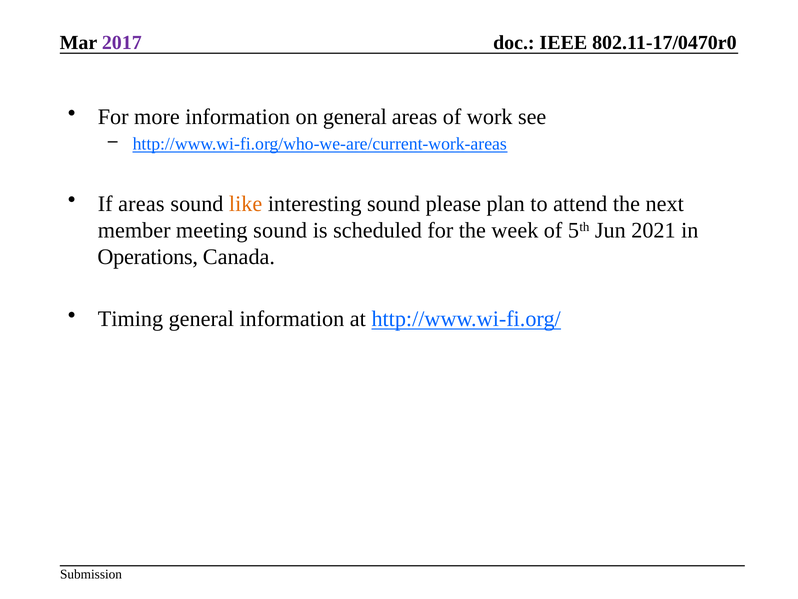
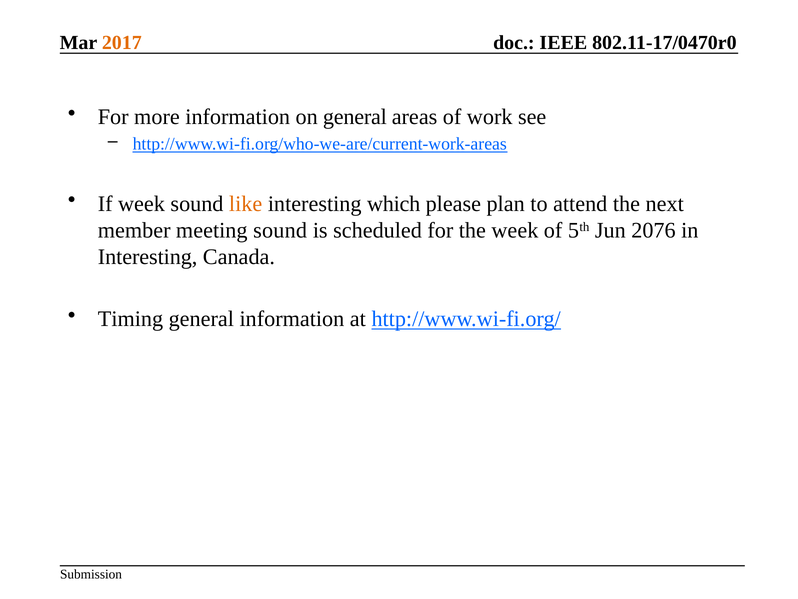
2017 colour: purple -> orange (122, 43)
If areas: areas -> week (141, 204)
interesting sound: sound -> which (394, 204)
2021: 2021 -> 2076 (653, 230)
Operations: Operations -> Interesting (148, 257)
